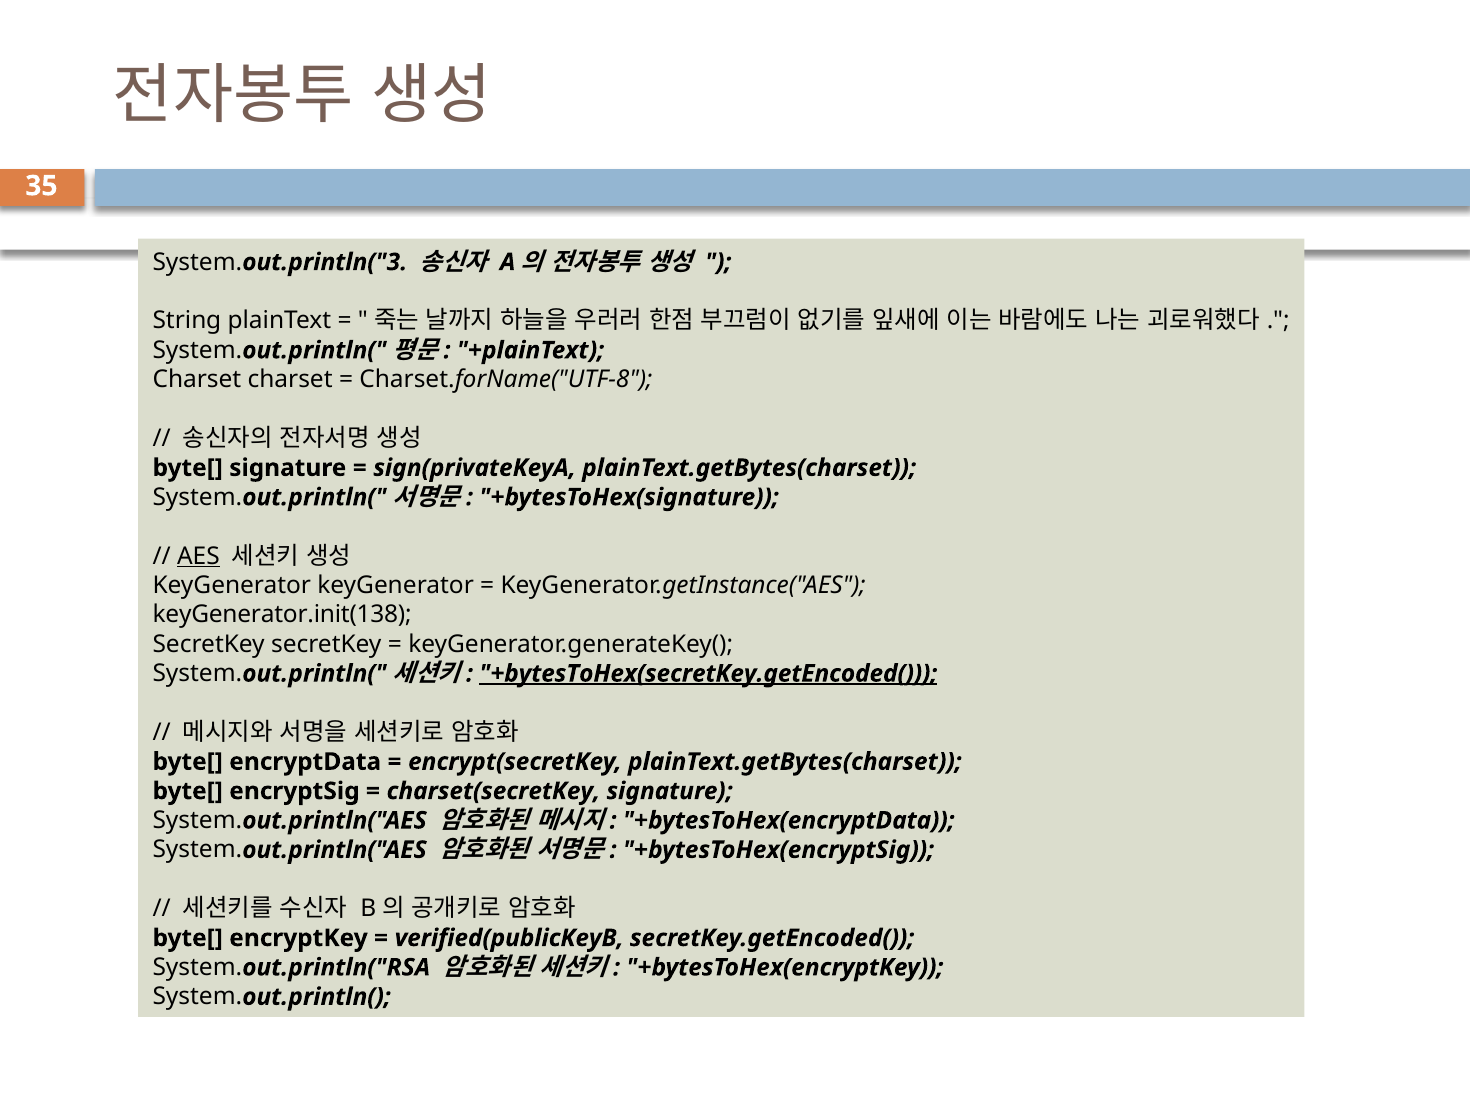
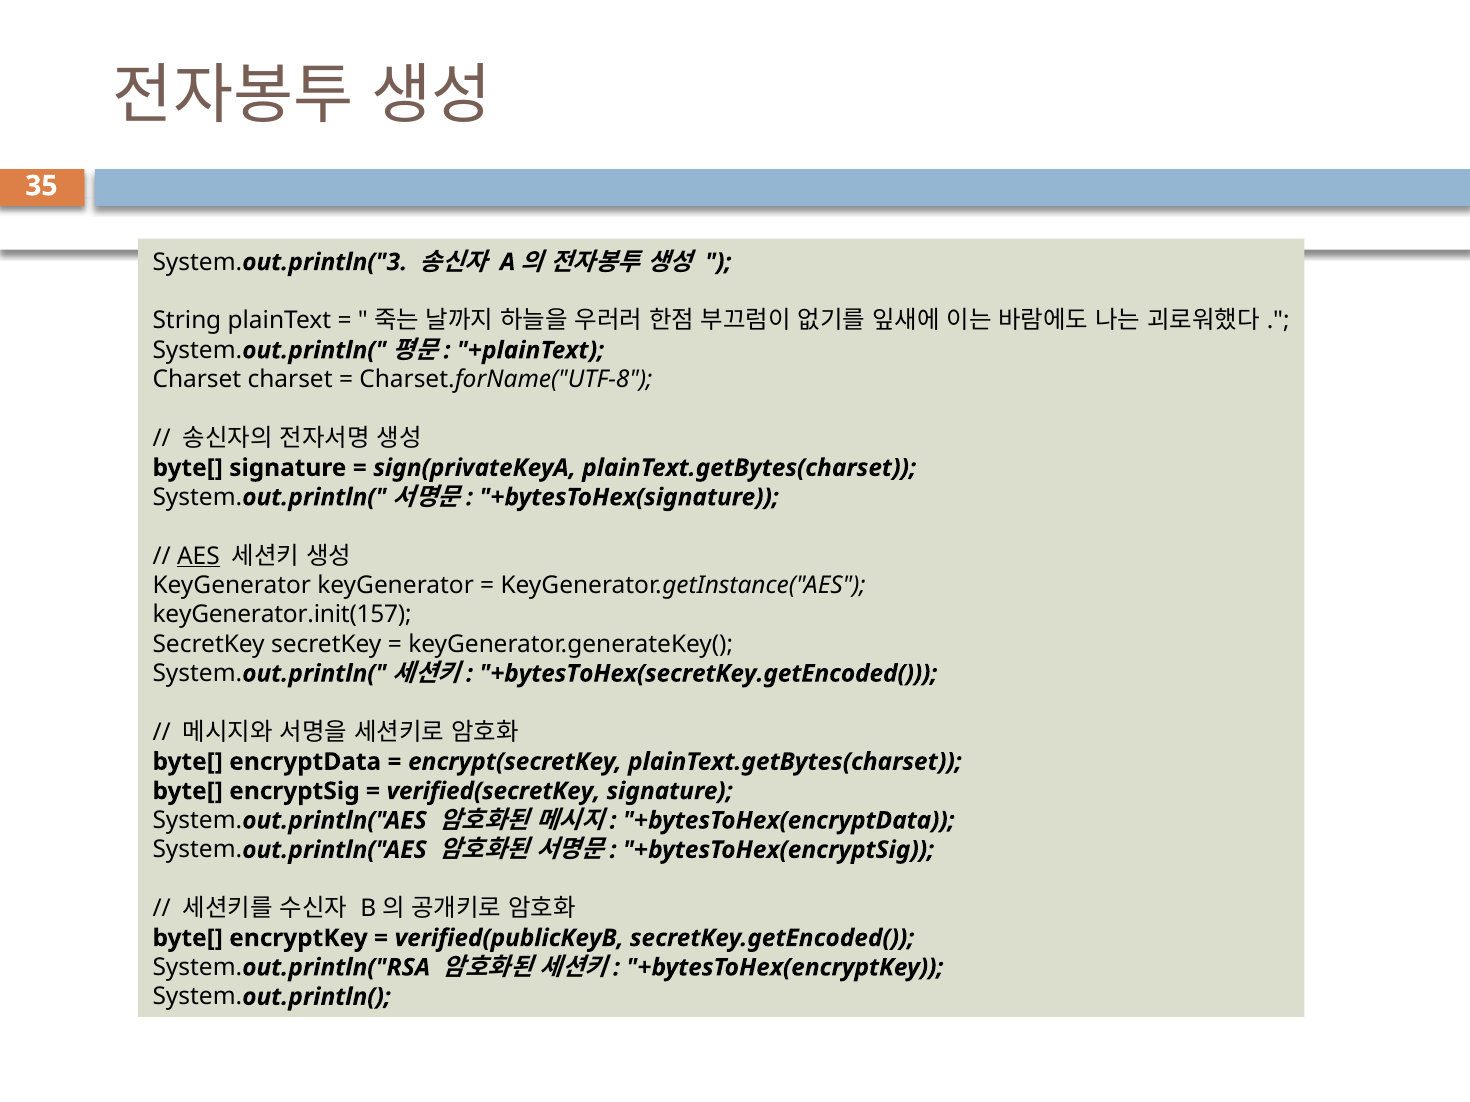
keyGenerator.init(138: keyGenerator.init(138 -> keyGenerator.init(157 (282, 615)
+bytesToHex(secretKey.getEncoded( underline: present -> none (708, 674)
charset(secretKey: charset(secretKey -> verified(secretKey (493, 791)
